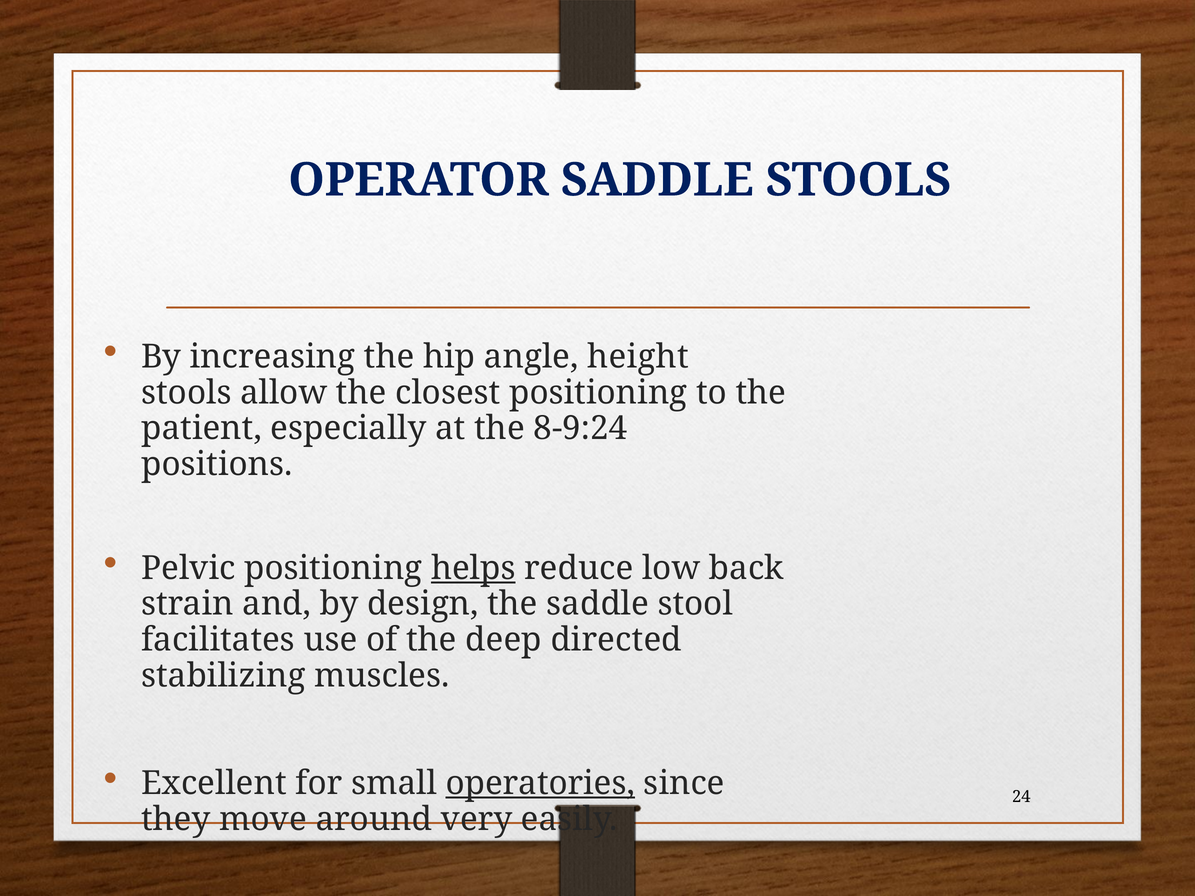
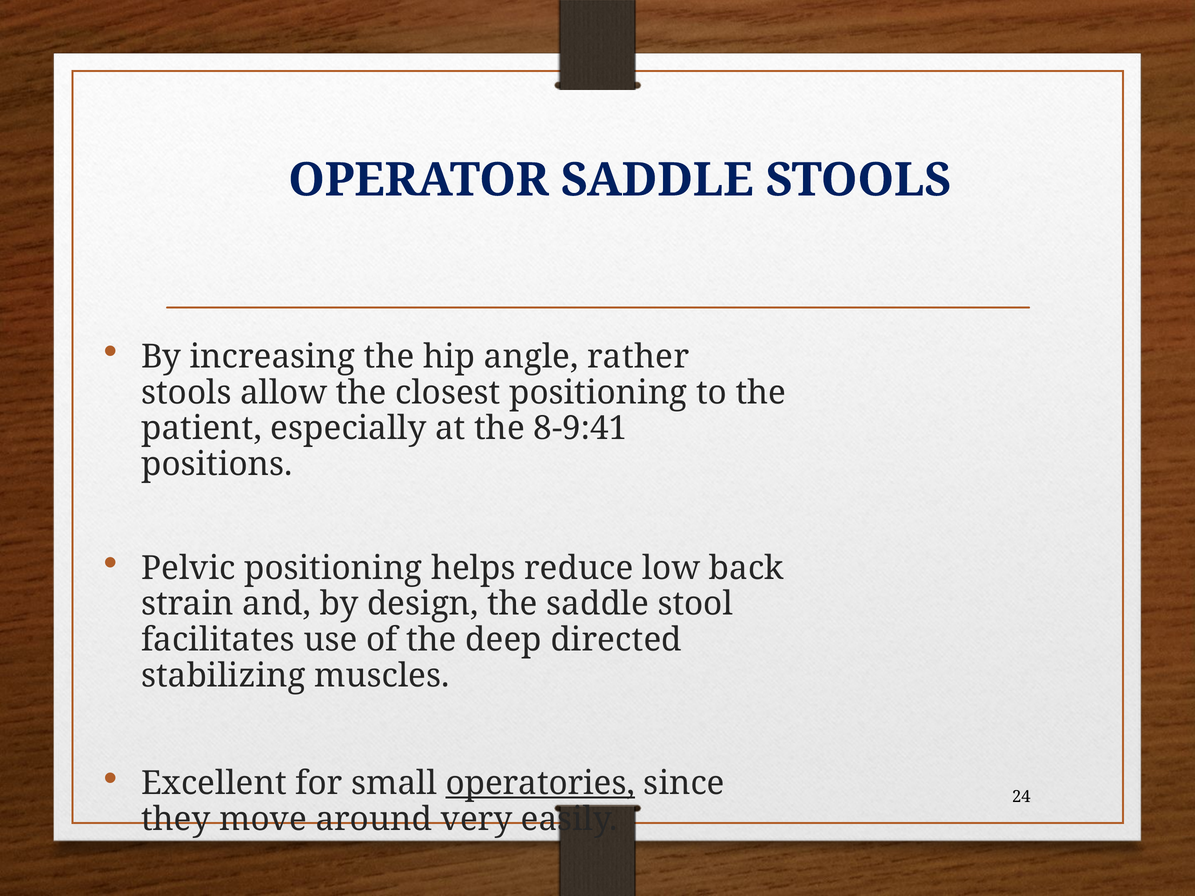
height: height -> rather (638, 357)
8-9:24: 8-9:24 -> 8-9:41 (581, 429)
helps underline: present -> none (473, 568)
